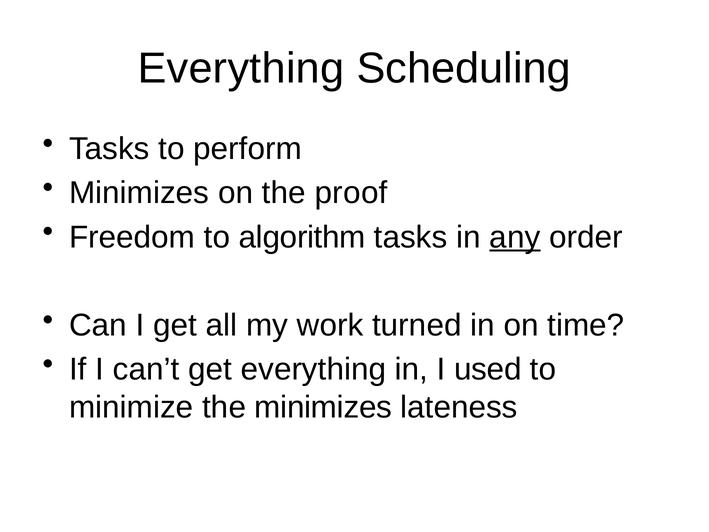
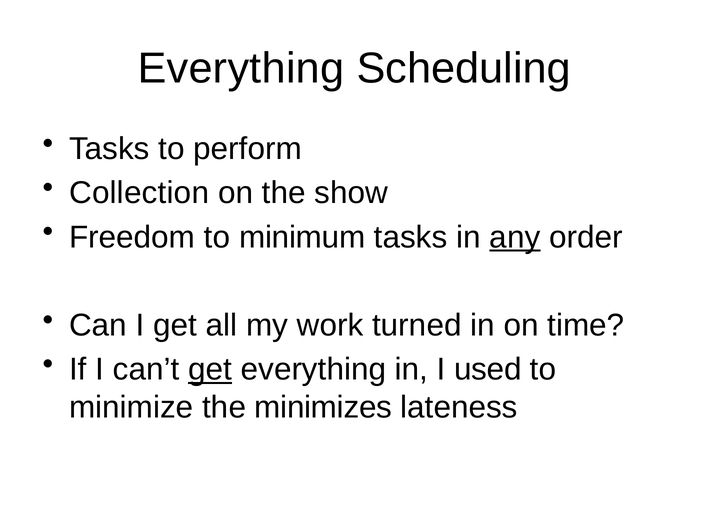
Minimizes: Minimizes -> Collection (139, 193)
proof: proof -> show (351, 193)
algorithm: algorithm -> minimum (302, 237)
get underline: none -> present (210, 369)
